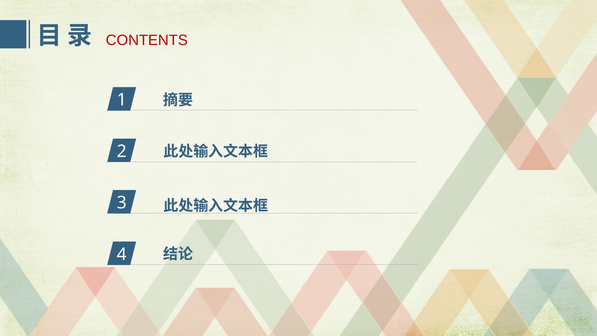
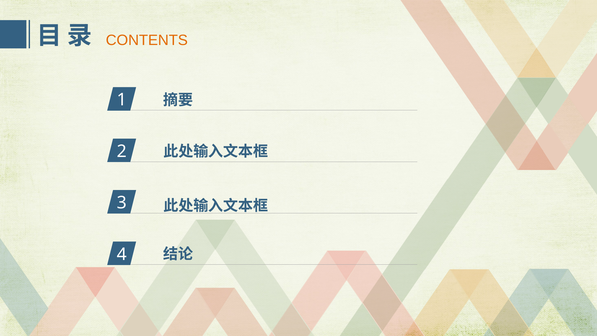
CONTENTS colour: red -> orange (147, 40)
